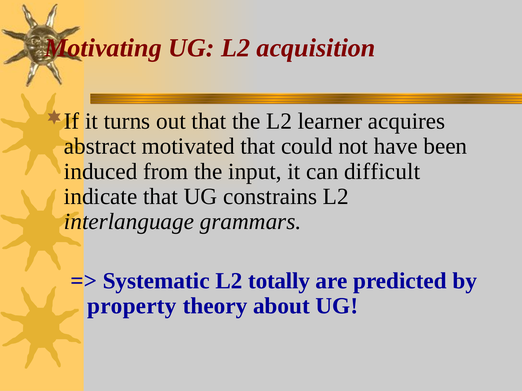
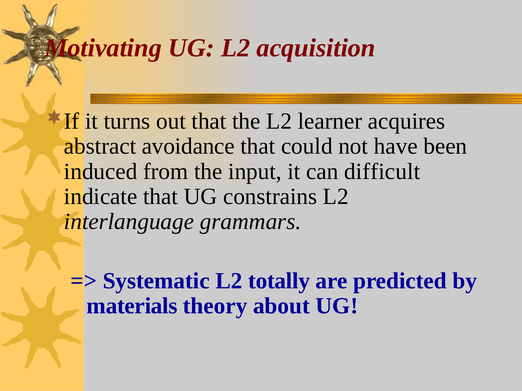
motivated: motivated -> avoidance (188, 147)
property: property -> materials (132, 306)
